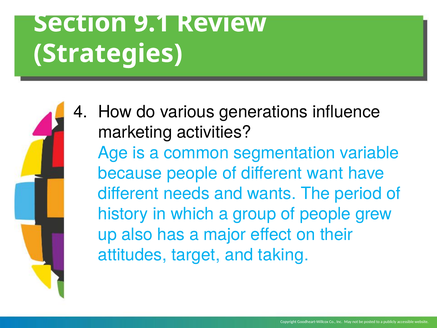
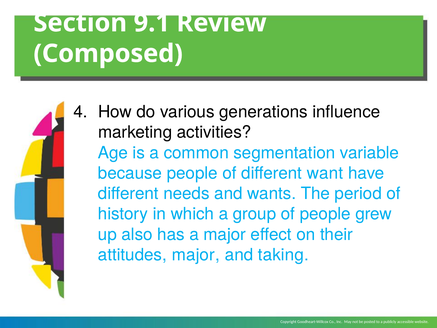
Strategies: Strategies -> Composed (108, 54)
attitudes target: target -> major (196, 255)
